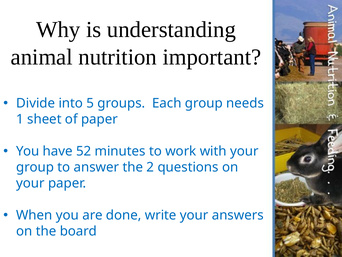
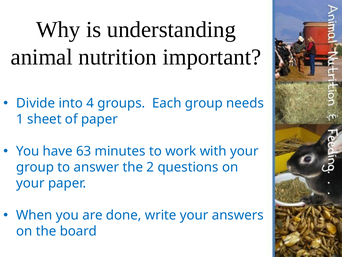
5: 5 -> 4 (90, 103)
52: 52 -> 63 (84, 151)
